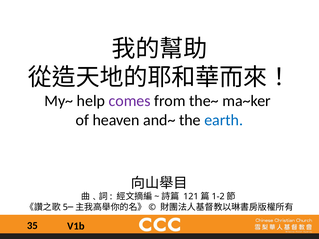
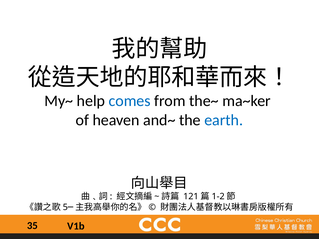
comes colour: purple -> blue (130, 101)
